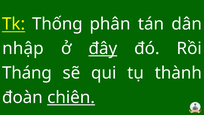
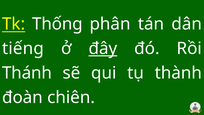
nhập: nhập -> tiếng (23, 48)
Tháng: Tháng -> Thánh (27, 73)
chiên underline: present -> none (71, 97)
